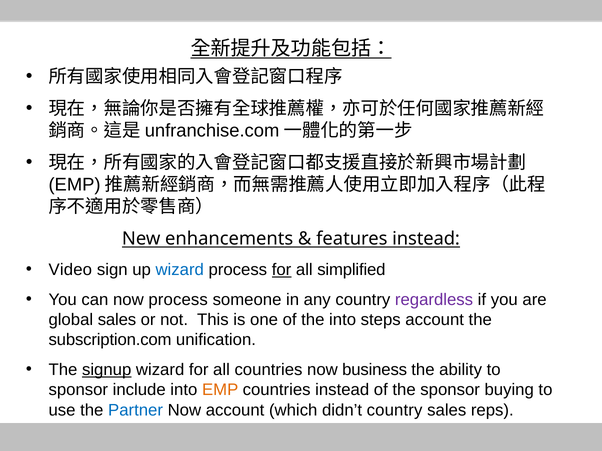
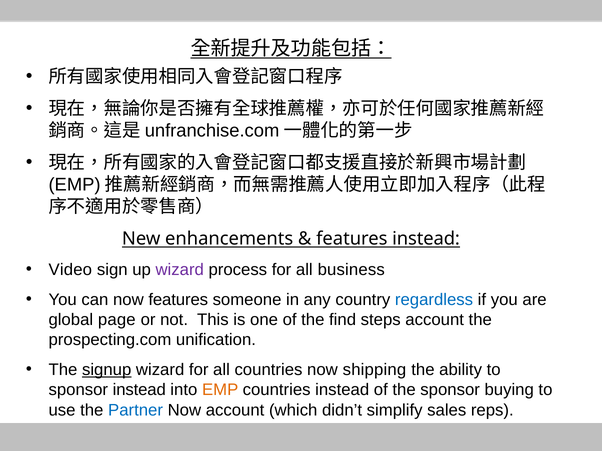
wizard colour: blue -> purple (180, 270)
for underline: present -> none (282, 270)
simplified: simplified -> business (351, 270)
now process: process -> features (178, 300)
regardless colour: purple -> blue (434, 300)
global sales: sales -> page (117, 320)
the into: into -> find (343, 320)
subscription.com: subscription.com -> prospecting.com (110, 340)
business: business -> shipping (374, 370)
sponsor include: include -> instead (139, 390)
didn’t country: country -> simplify (395, 410)
